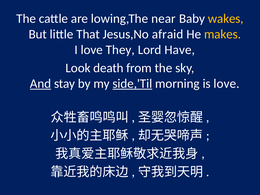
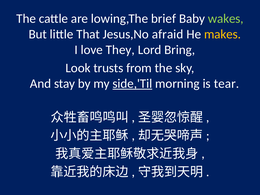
near: near -> brief (164, 19)
wakes colour: yellow -> light green (226, 19)
Have: Have -> Bring (180, 50)
death: death -> trusts (108, 68)
And underline: present -> none (41, 84)
is love: love -> tear (227, 84)
